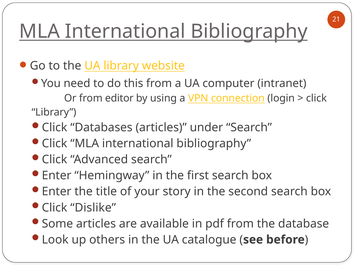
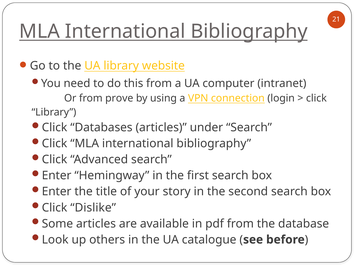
editor: editor -> prove (119, 98)
